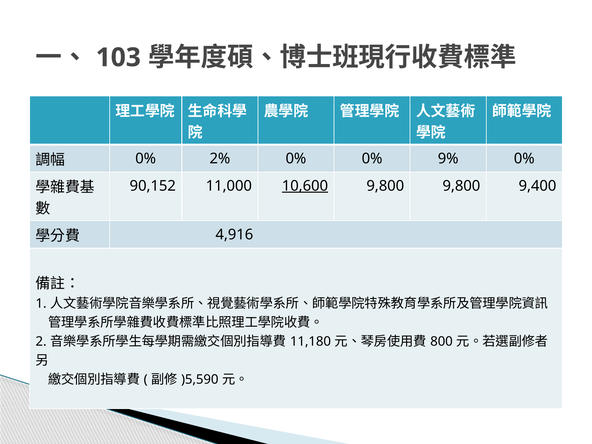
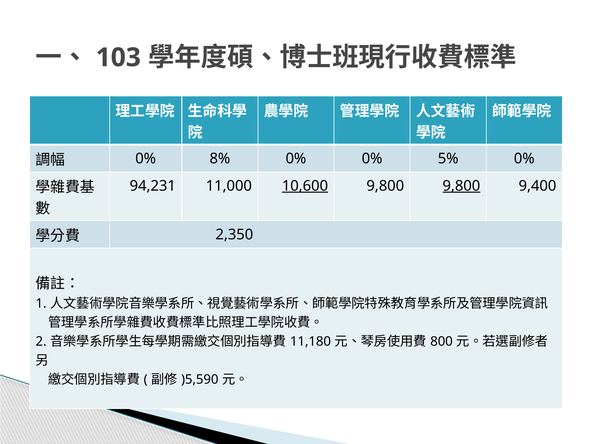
2%: 2% -> 8% (220, 159)
9%: 9% -> 5% (448, 159)
90,152: 90,152 -> 94,231 (153, 186)
9,800 underline: none -> present (461, 186)
4,916: 4,916 -> 2,350 (234, 235)
